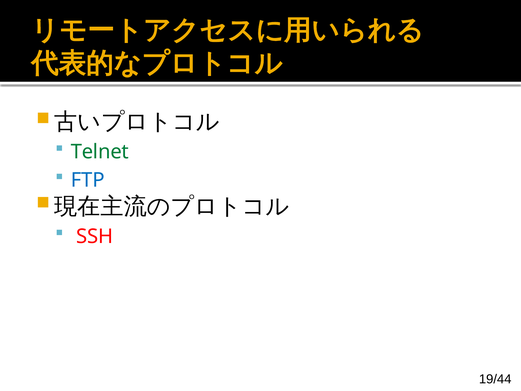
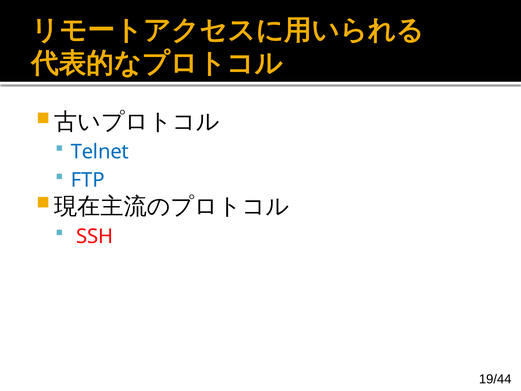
Telnet colour: green -> blue (100, 152)
